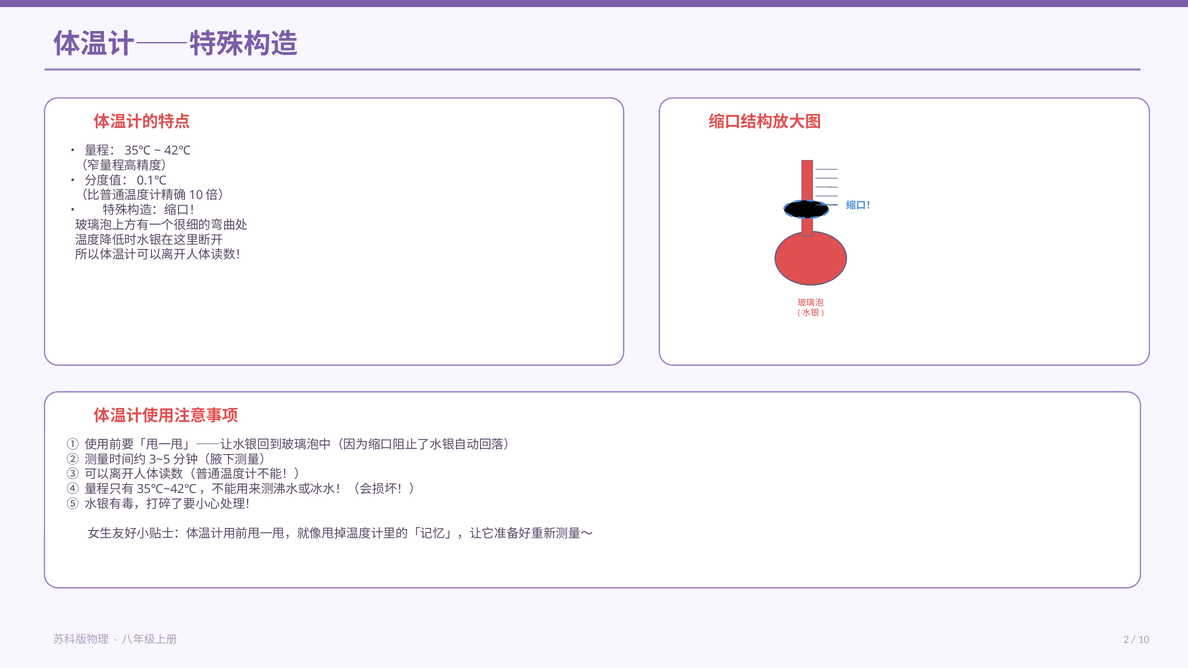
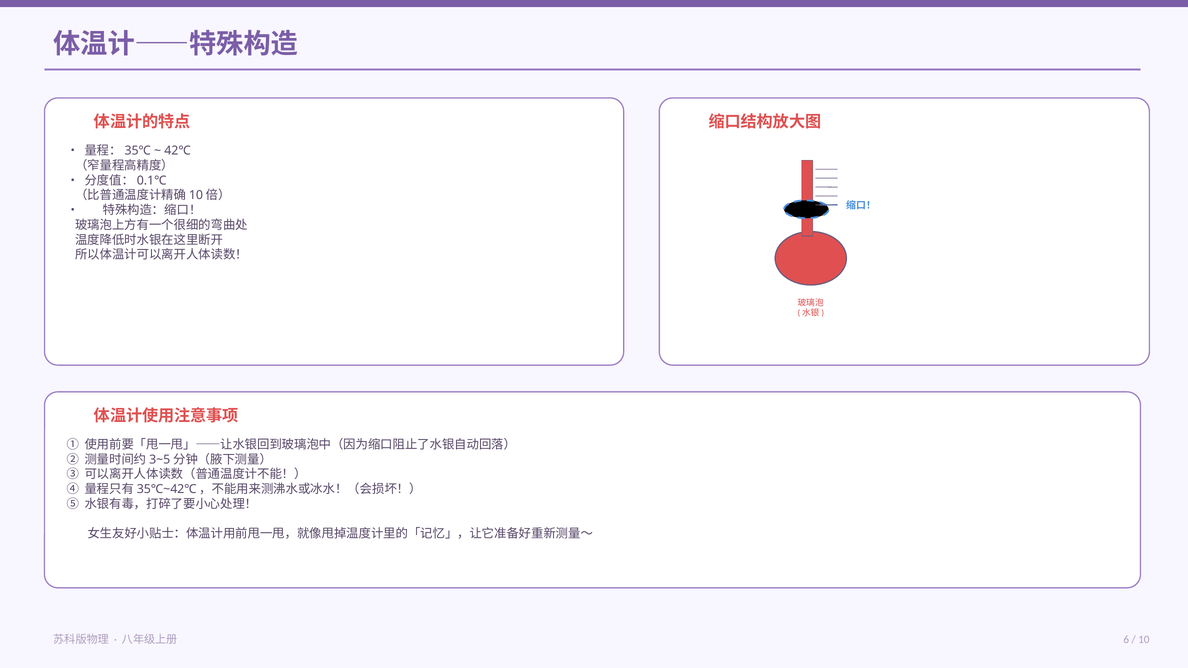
2: 2 -> 6 (1126, 640)
